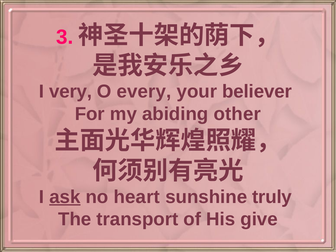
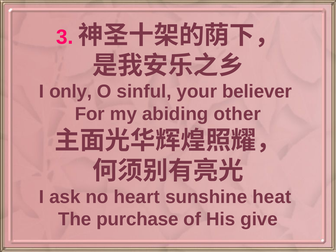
very: very -> only (71, 92)
every: every -> sinful (144, 92)
ask underline: present -> none (65, 197)
truly: truly -> heat (272, 197)
transport: transport -> purchase (137, 219)
